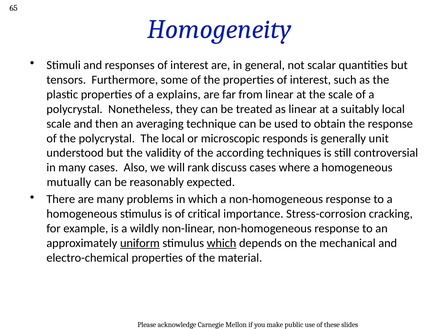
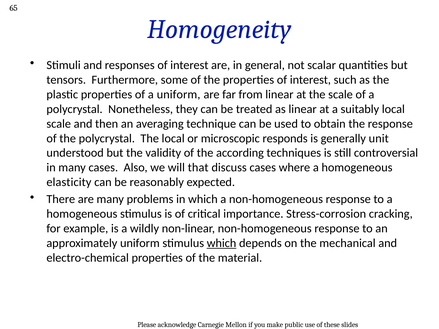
a explains: explains -> uniform (179, 95)
rank: rank -> that (198, 168)
mutually: mutually -> elasticity (69, 182)
uniform underline: present -> none (140, 243)
